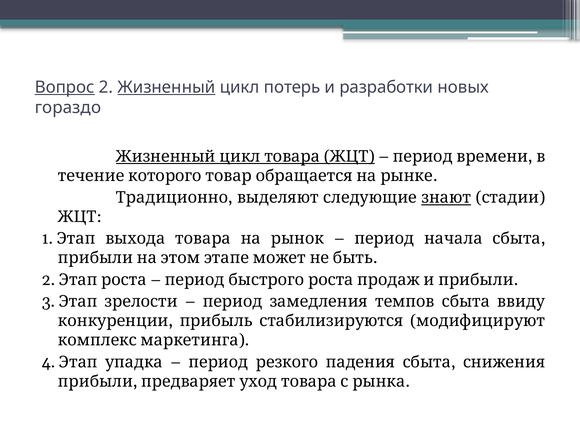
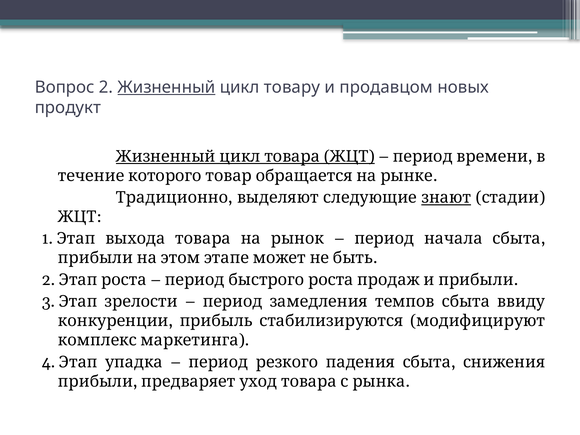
Вопрос underline: present -> none (65, 87)
потерь: потерь -> товару (292, 87)
разработки: разработки -> продавцом (386, 87)
гораздо: гораздо -> продукт (68, 107)
